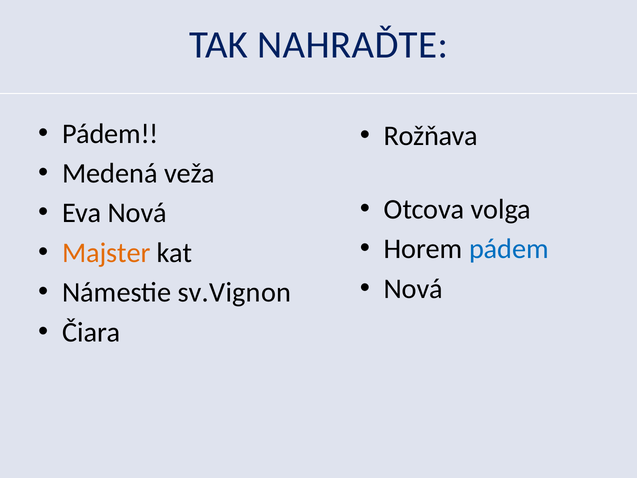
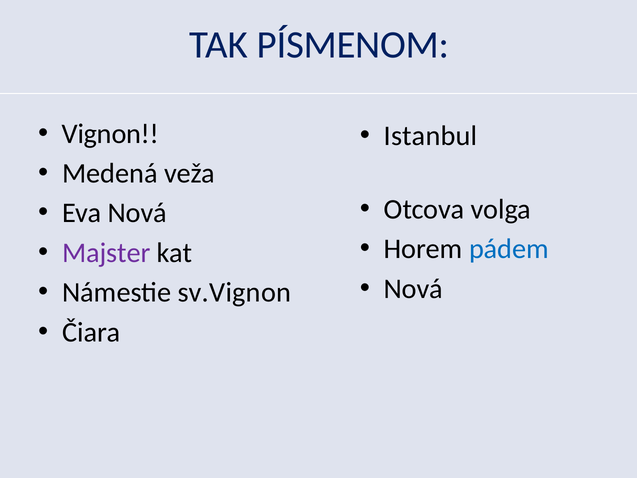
NAHRAĎTE: NAHRAĎTE -> PÍSMENOM (353, 45)
Pádem: Pádem -> Vignon (110, 134)
Rožňava: Rožňava -> Istanbul (431, 136)
Majster colour: orange -> purple (106, 253)
